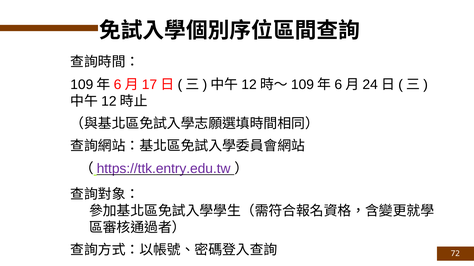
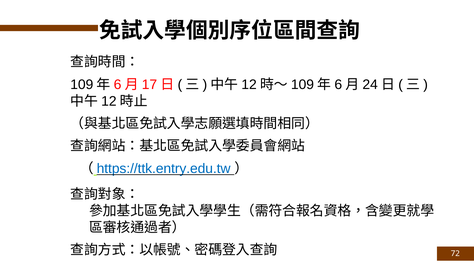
https://ttk.entry.edu.tw colour: purple -> blue (164, 169)
